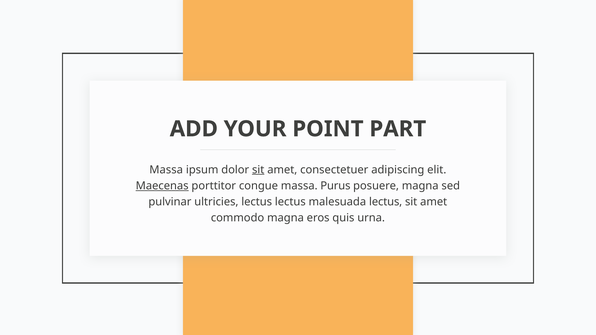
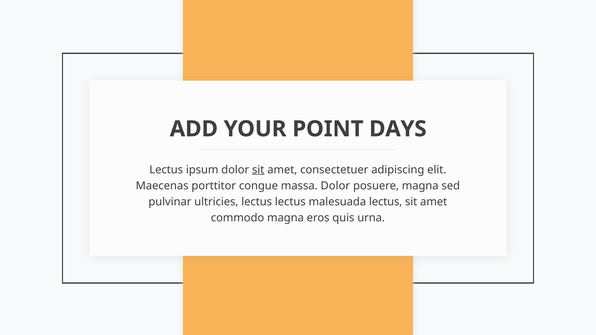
PART: PART -> DAYS (398, 129)
Massa: Massa -> Lectus (166, 170)
Maecenas underline: present -> none (162, 186)
massa Purus: Purus -> Dolor (335, 186)
